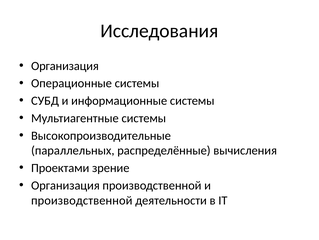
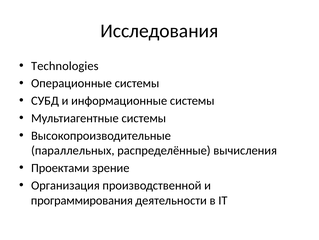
Организация: Организация -> Technologies (65, 66)
производственной: производственной -> программирования (82, 200)
